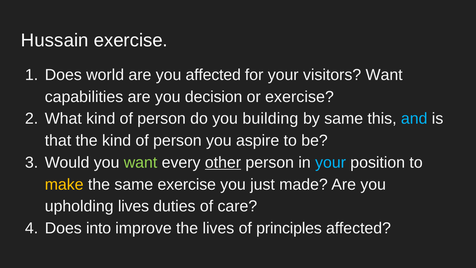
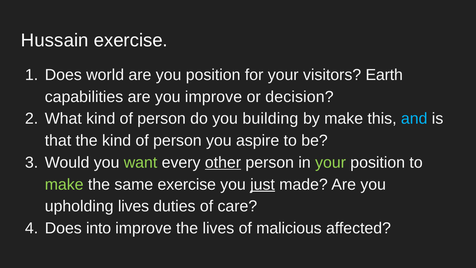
you affected: affected -> position (213, 75)
visitors Want: Want -> Earth (384, 75)
you decision: decision -> improve (214, 97)
or exercise: exercise -> decision (299, 97)
by same: same -> make (344, 119)
your colour: light blue -> light green (331, 162)
make colour: yellow -> light green (64, 184)
just underline: none -> present (263, 184)
principles: principles -> malicious (289, 228)
